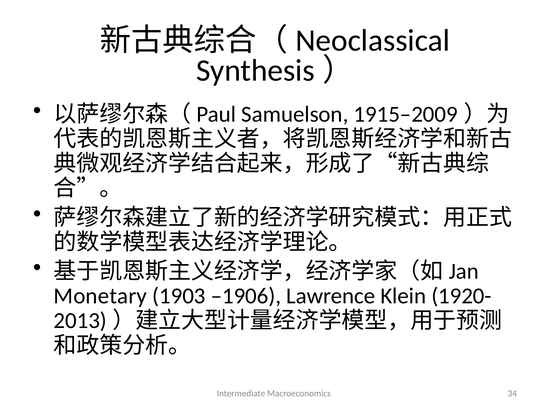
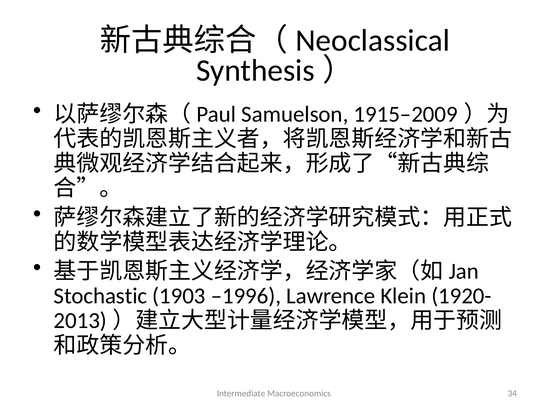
Monetary: Monetary -> Stochastic (100, 296)
–1906: –1906 -> –1996 (246, 296)
